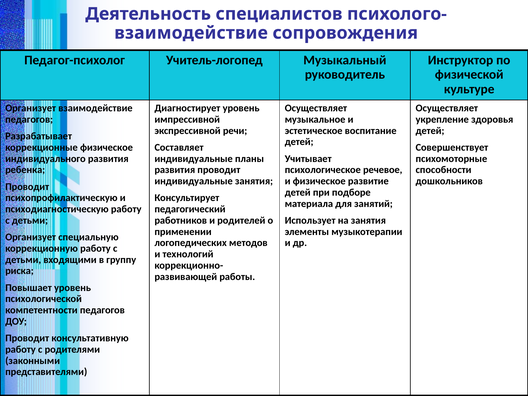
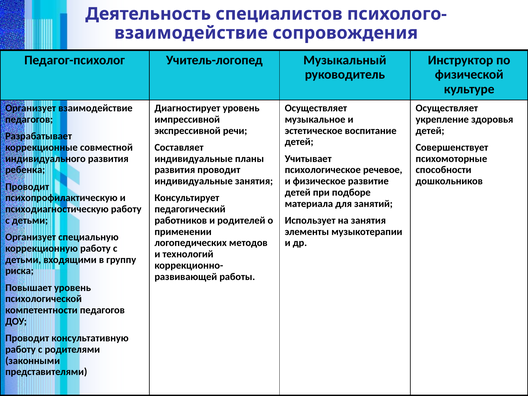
коррекционные физическое: физическое -> совместной (106, 147)
